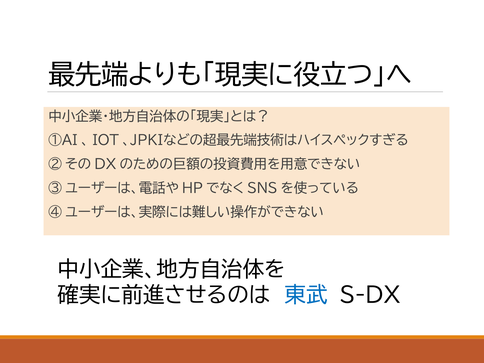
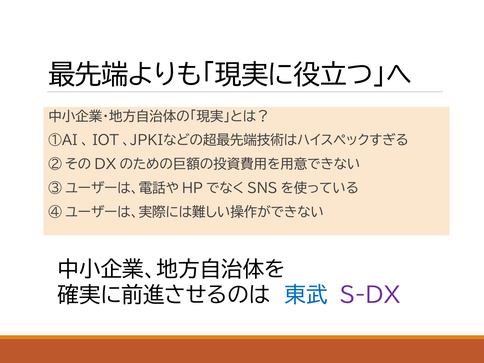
S-DX colour: black -> purple (370, 295)
